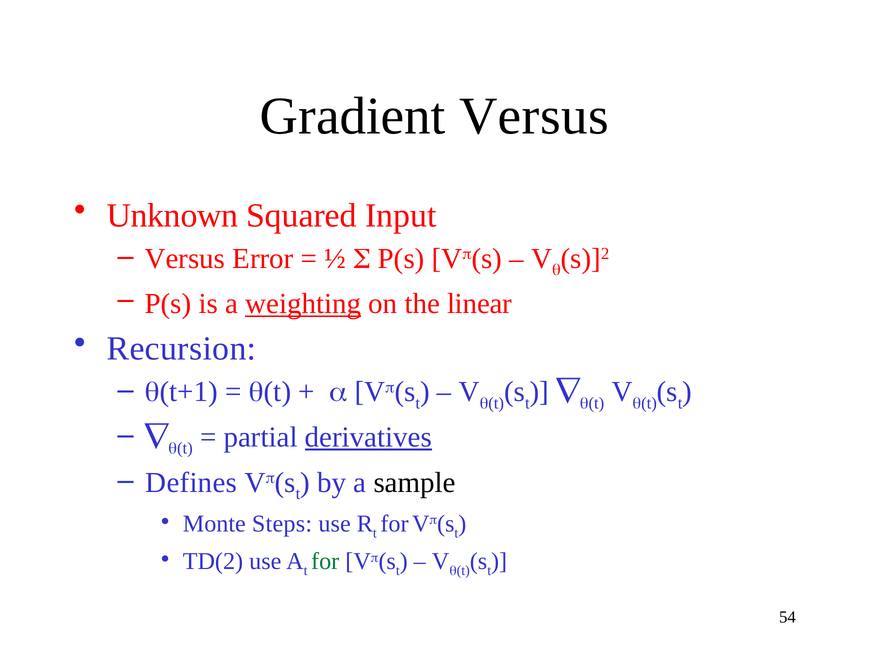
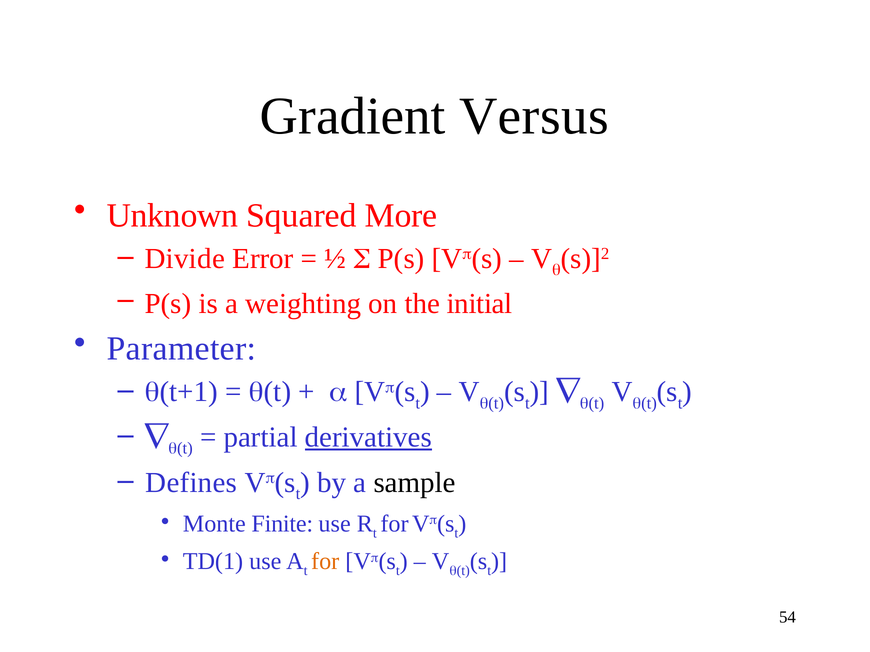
Input: Input -> More (401, 216)
Versus: Versus -> Divide (185, 259)
weighting underline: present -> none (303, 304)
linear: linear -> initial (480, 304)
Recursion: Recursion -> Parameter (181, 349)
Steps: Steps -> Finite (282, 524)
TD(2: TD(2 -> TD(1 (213, 562)
for colour: green -> orange (325, 562)
